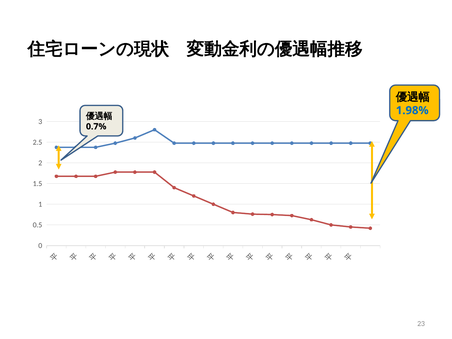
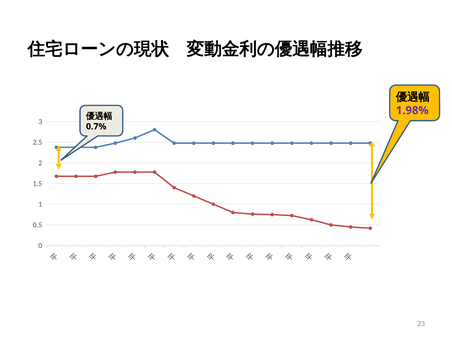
1.98% colour: blue -> purple (412, 110)
